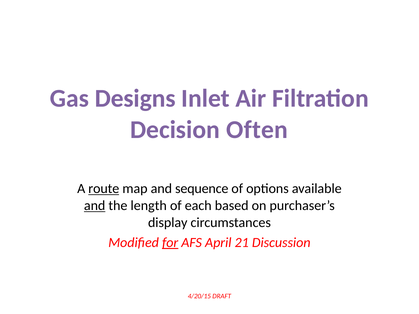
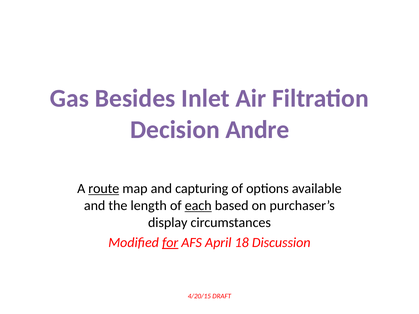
Designs: Designs -> Besides (135, 99)
Often: Often -> Andre (257, 130)
sequence: sequence -> capturing (202, 189)
and underline: present -> none (95, 206)
each underline: none -> present (198, 206)
21: 21 -> 18 (242, 243)
